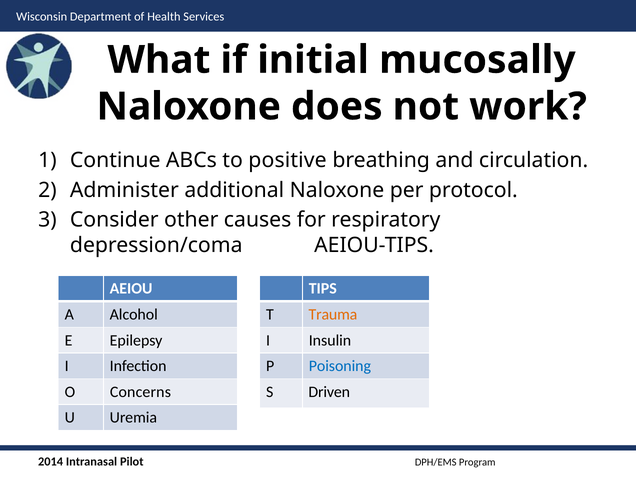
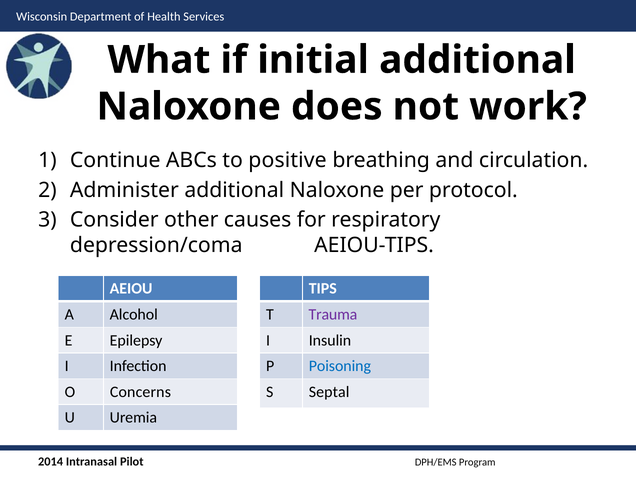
initial mucosally: mucosally -> additional (477, 60)
Trauma colour: orange -> purple (333, 314)
Driven: Driven -> Septal (329, 392)
